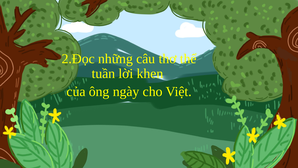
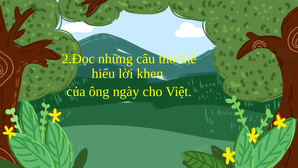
tuần: tuần -> hiểu (103, 73)
